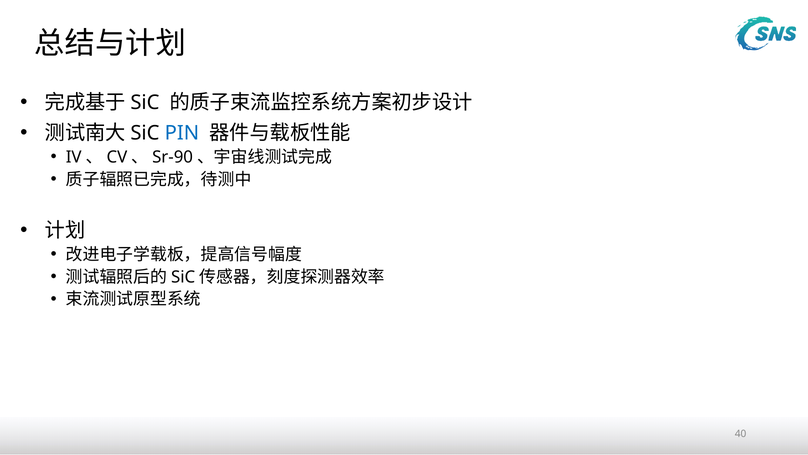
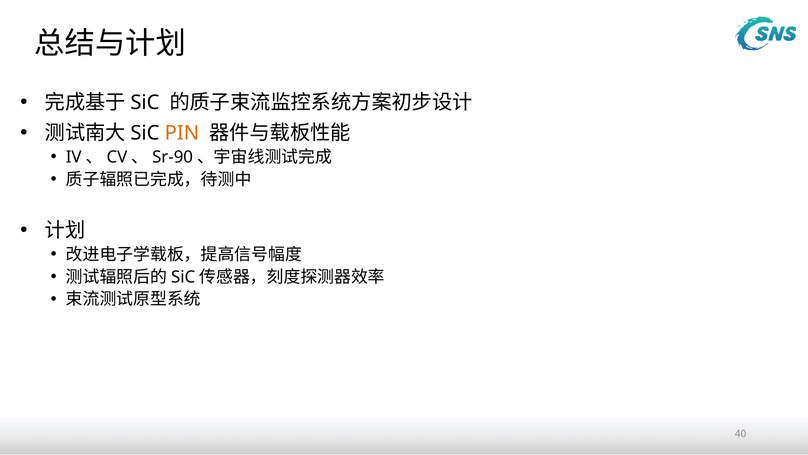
PIN colour: blue -> orange (182, 133)
